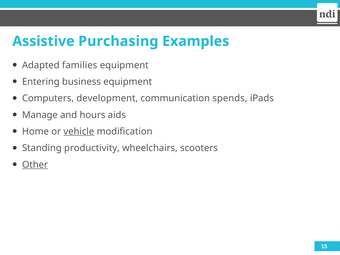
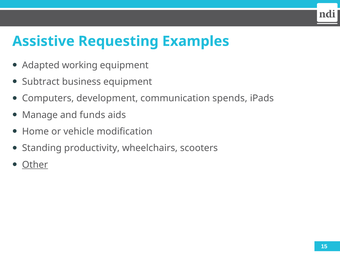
Purchasing: Purchasing -> Requesting (118, 41)
families: families -> working (80, 65)
Entering: Entering -> Subtract (41, 82)
hours: hours -> funds (92, 115)
vehicle underline: present -> none (79, 131)
